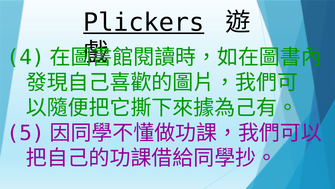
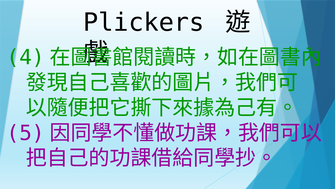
Plickers underline: present -> none (144, 22)
